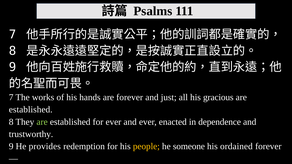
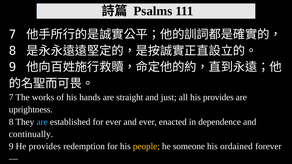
are forever: forever -> straight (130, 97)
his gracious: gracious -> provides (218, 97)
established: established -> uprightness (31, 110)
are colour: light green -> light blue (42, 122)
trustworthy: trustworthy -> continually (31, 134)
